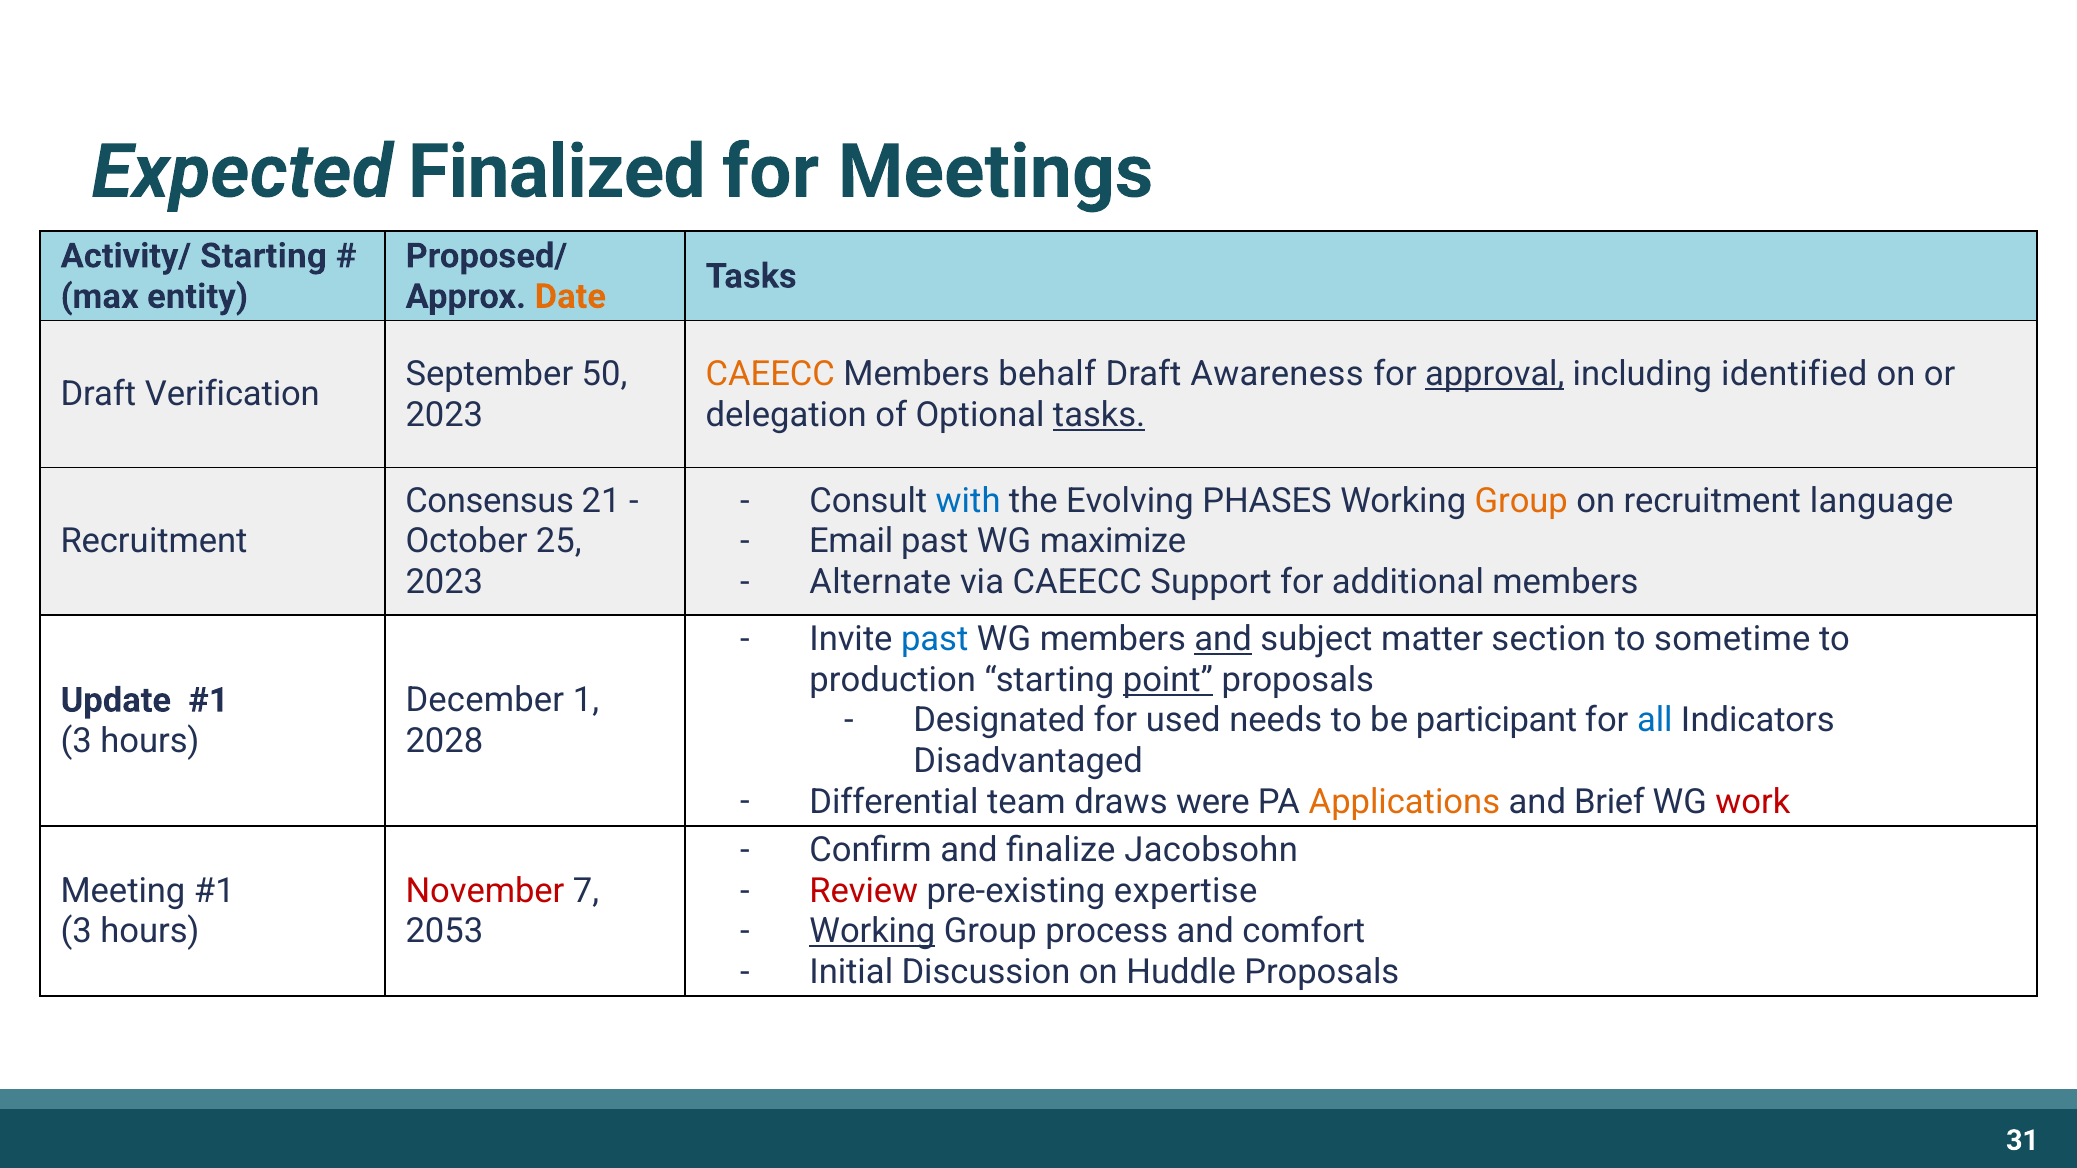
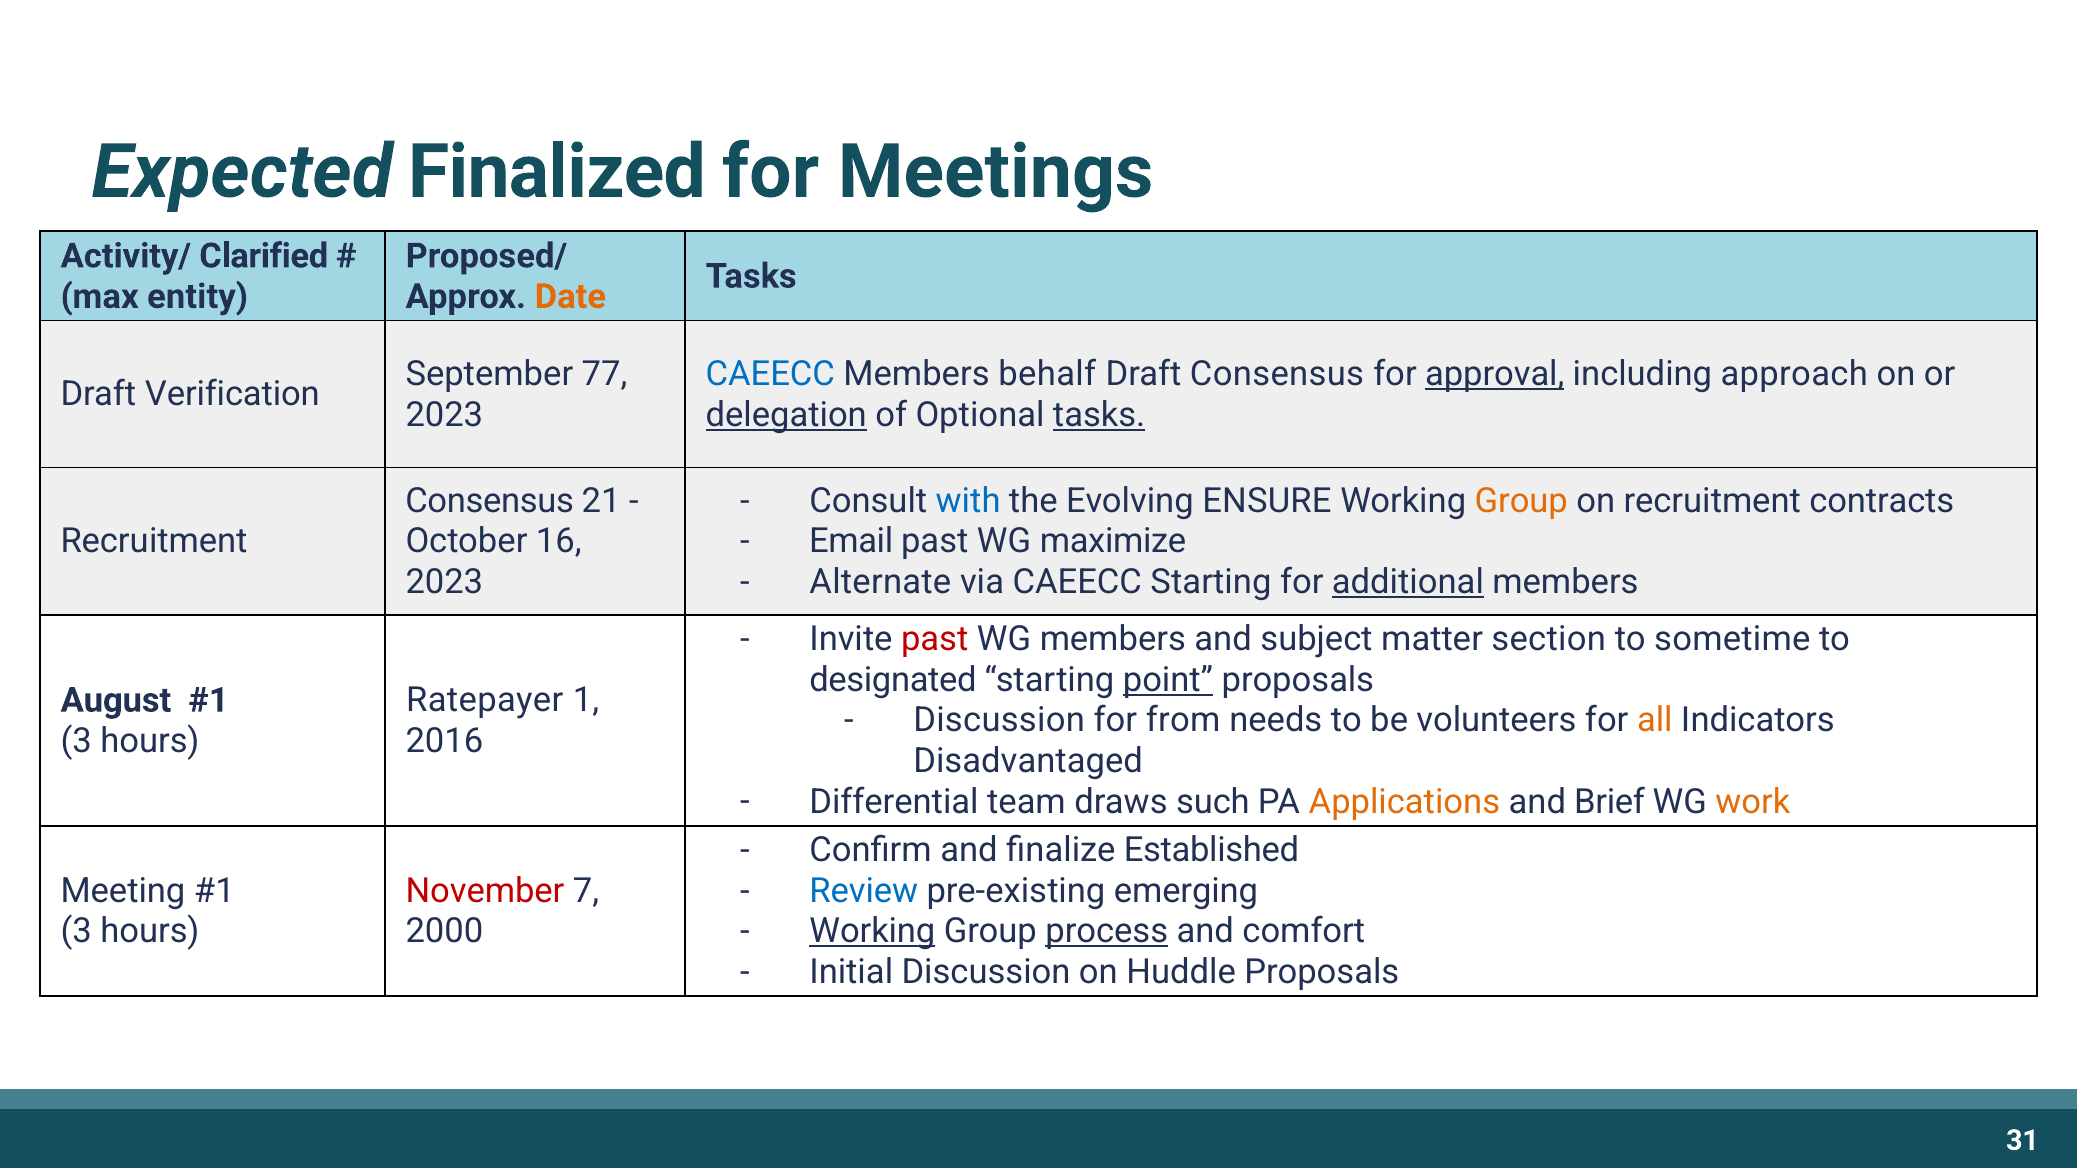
Activity/ Starting: Starting -> Clarified (264, 256)
50: 50 -> 77 (604, 374)
CAEECC colour: orange -> blue (770, 374)
Draft Awareness: Awareness -> Consensus (1277, 374)
identified: identified -> approach (1794, 374)
delegation underline: none -> present (786, 415)
PHASES: PHASES -> ENSURE (1267, 501)
language: language -> contracts (1882, 501)
25: 25 -> 16 (559, 542)
CAEECC Support: Support -> Starting (1211, 582)
additional underline: none -> present (1408, 582)
past colour: blue -> red (935, 640)
and underline: present -> none (1223, 640)
production: production -> designated (893, 680)
December: December -> Ratepayer (485, 700)
Update: Update -> August (116, 700)
Designated: Designated -> Discussion (999, 721)
used: used -> from (1183, 721)
participant: participant -> volunteers (1496, 721)
all colour: blue -> orange (1655, 721)
2028: 2028 -> 2016 (444, 741)
were: were -> such (1213, 802)
work colour: red -> orange (1753, 802)
Jacobsohn: Jacobsohn -> Established (1211, 851)
Review colour: red -> blue (864, 891)
expertise: expertise -> emerging (1186, 891)
process underline: none -> present (1107, 932)
2053: 2053 -> 2000 (444, 932)
